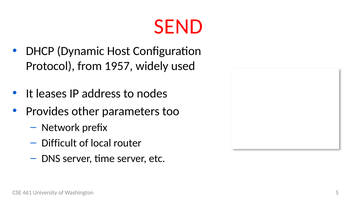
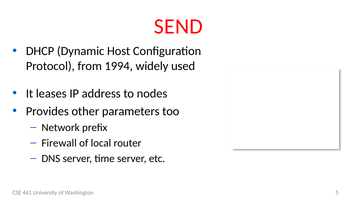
1957: 1957 -> 1994 (119, 66)
Difficult: Difficult -> Firewall (59, 143)
